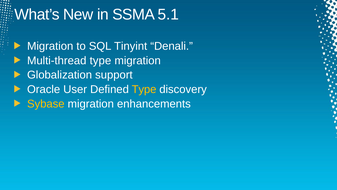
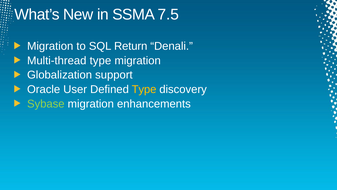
5.1: 5.1 -> 7.5 (168, 15)
Tinyint: Tinyint -> Return (131, 46)
Sybase colour: yellow -> light green (46, 104)
